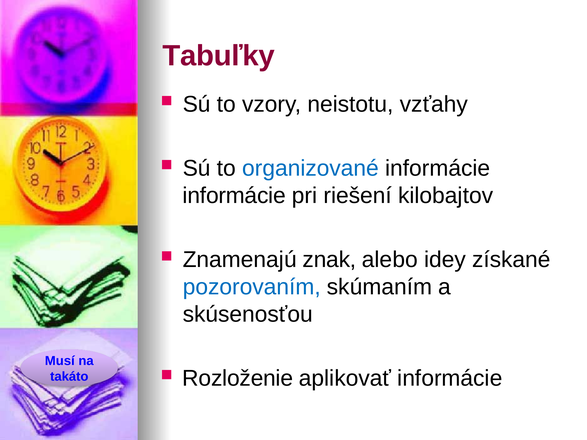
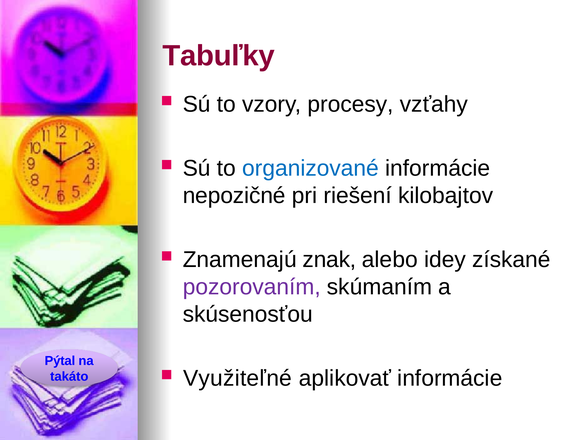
neistotu: neistotu -> procesy (351, 104)
informácie: informácie -> nepozičné (234, 196)
pozorovaním colour: blue -> purple (252, 287)
Musí: Musí -> Pýtal (60, 361)
Rozloženie: Rozloženie -> Využiteľné (238, 378)
